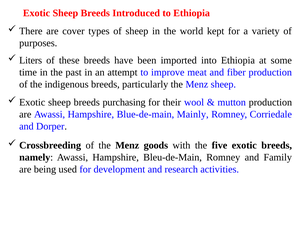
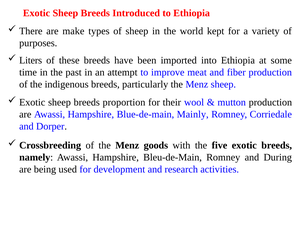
cover: cover -> make (73, 31)
purchasing: purchasing -> proportion (124, 102)
Family: Family -> During (278, 157)
